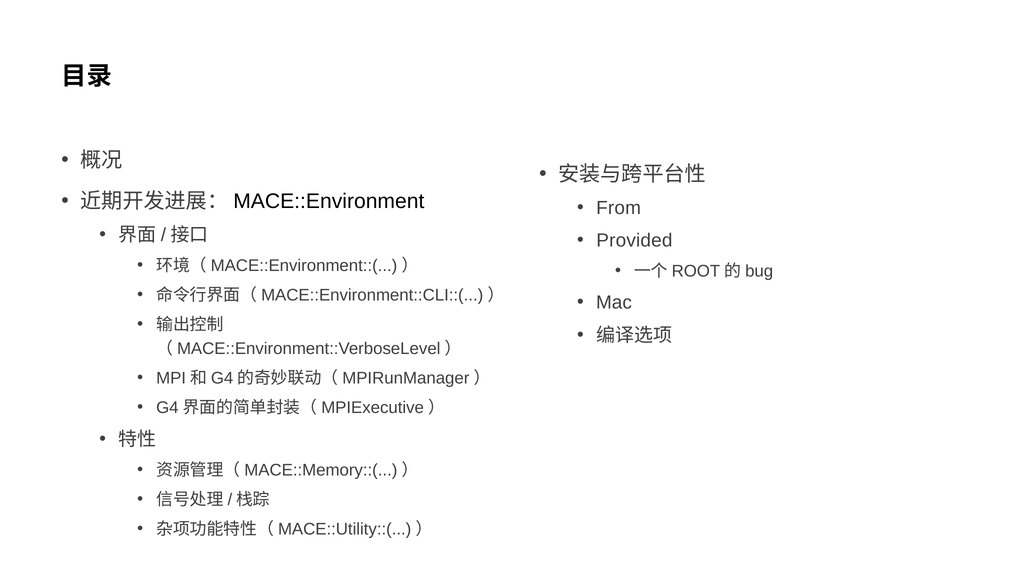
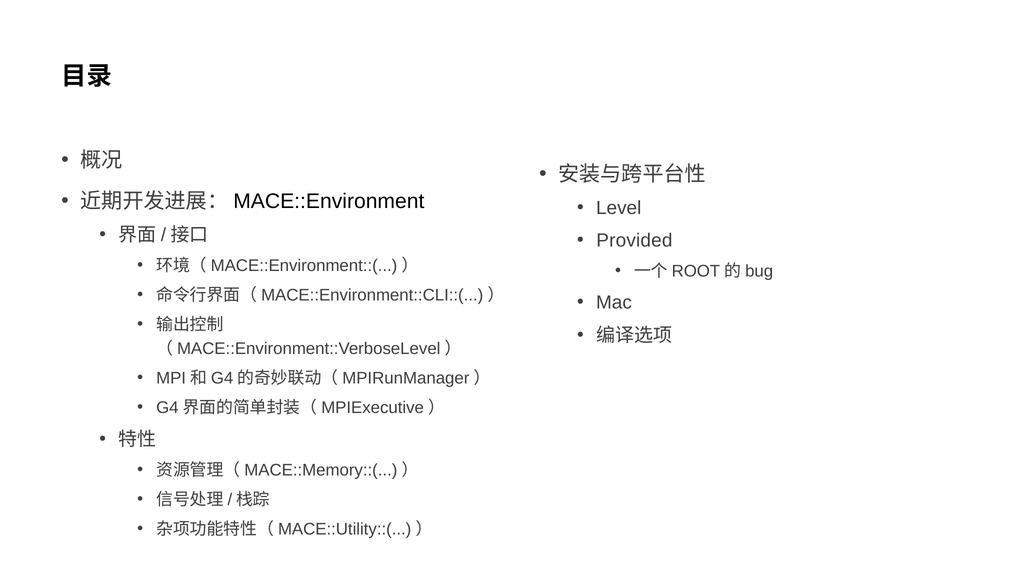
From: From -> Level (619, 208)
